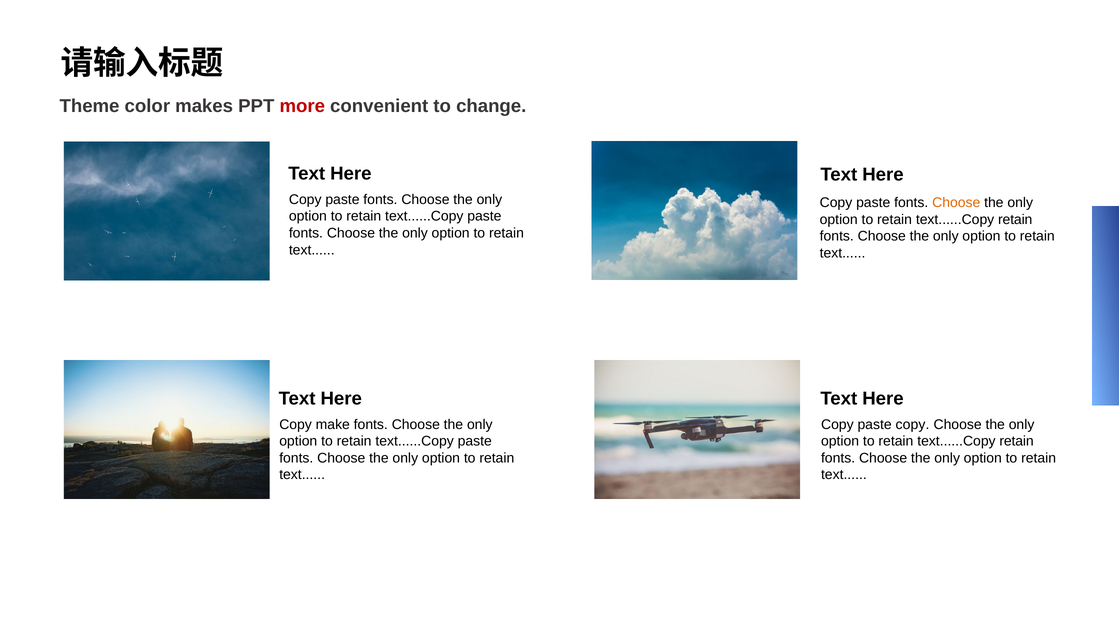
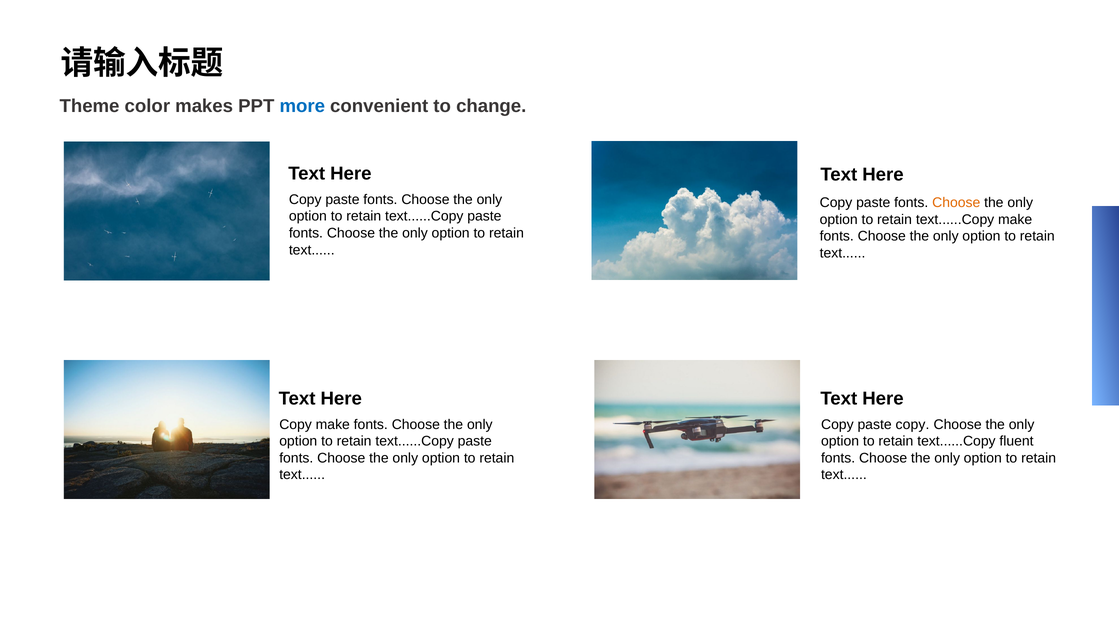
more colour: red -> blue (302, 106)
retain: retain -> make (1015, 220)
retain: retain -> fluent (1017, 442)
